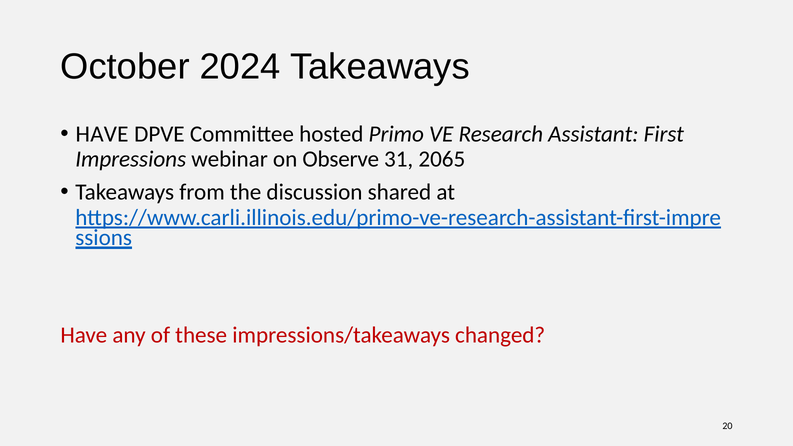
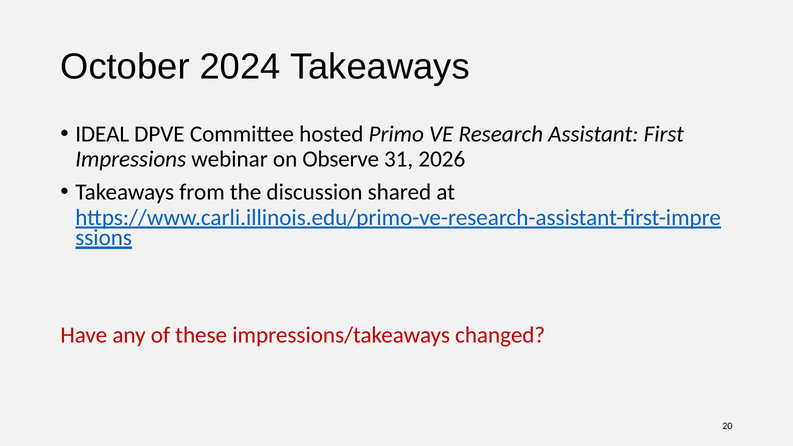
HAVE: HAVE -> IDEAL (102, 134)
2065: 2065 -> 2026 (442, 159)
